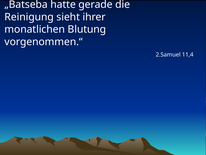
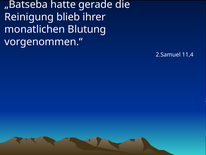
sieht: sieht -> blieb (68, 17)
